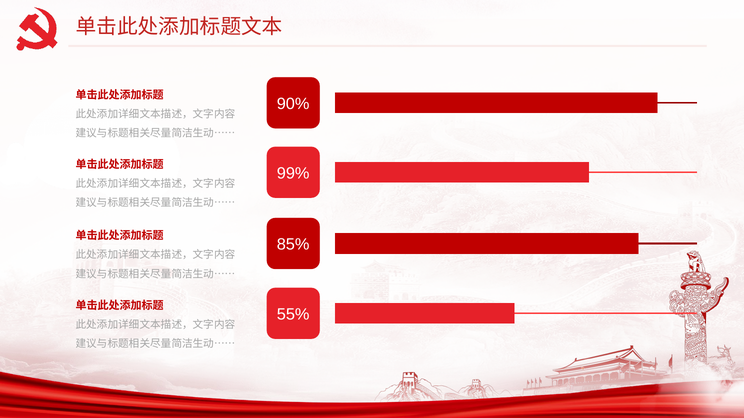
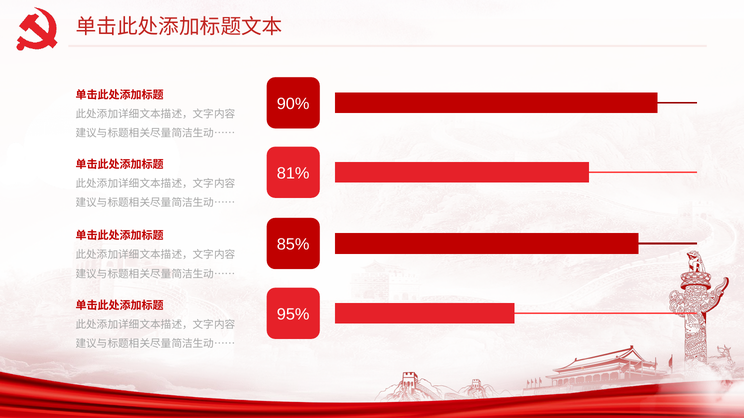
99%: 99% -> 81% (293, 174)
55%: 55% -> 95% (293, 315)
